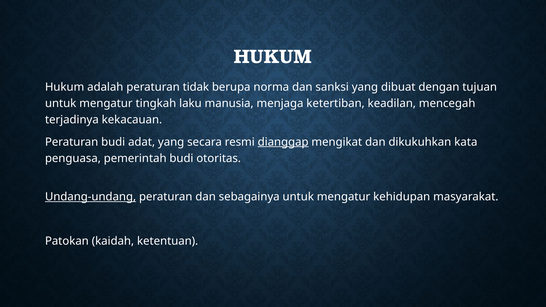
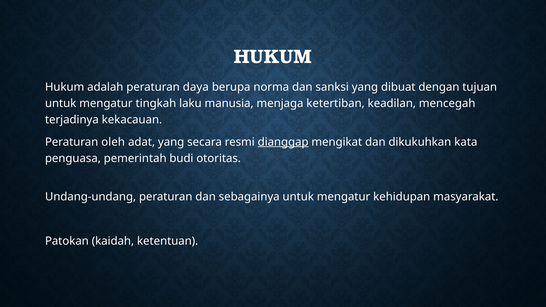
tidak: tidak -> daya (196, 87)
Peraturan budi: budi -> oleh (113, 142)
Undang-undang underline: present -> none (91, 197)
